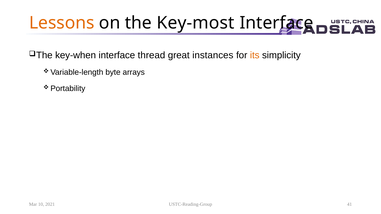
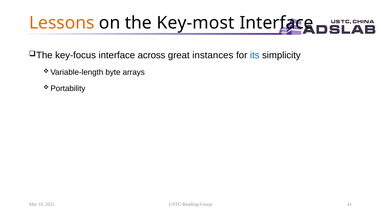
key-when: key-when -> key-focus (76, 55)
thread: thread -> across (152, 55)
its colour: orange -> blue (255, 55)
